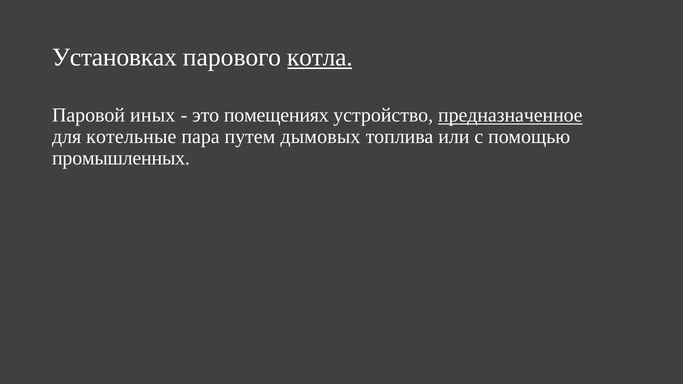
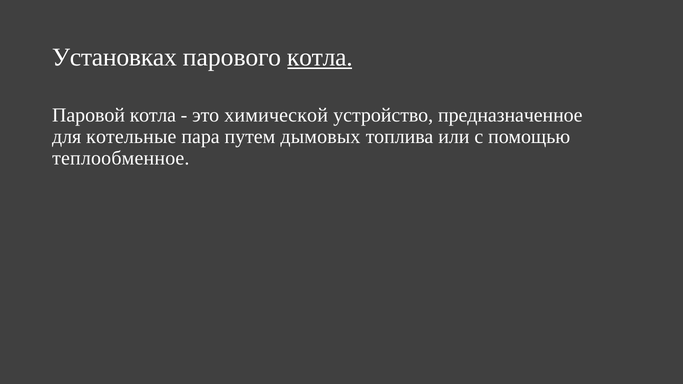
Паровой иных: иных -> котла (153, 115)
помещениях: помещениях -> химической (276, 115)
предназначенное underline: present -> none (510, 115)
промышленных: промышленных -> теплообменное (121, 158)
